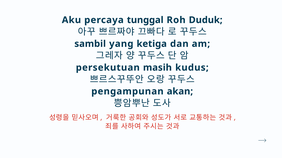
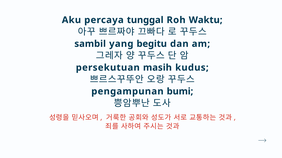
Duduk: Duduk -> Waktu (206, 20)
ketiga: ketiga -> begitu (152, 44)
akan: akan -> bumi (180, 92)
